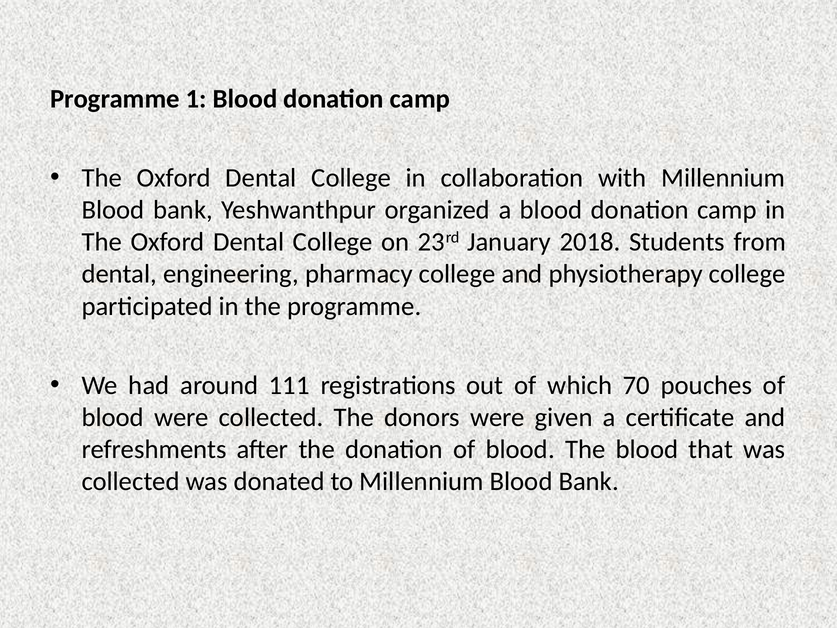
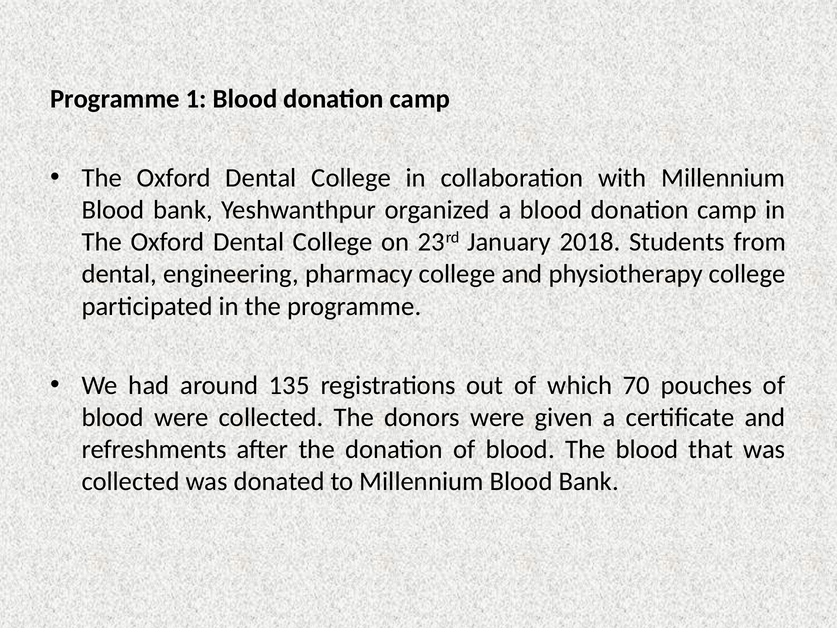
111: 111 -> 135 (289, 385)
